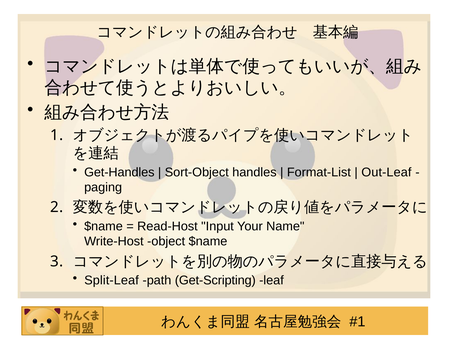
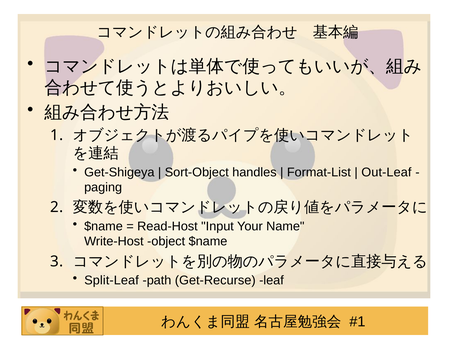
Get-Handles: Get-Handles -> Get-Shigeya (119, 172)
Get-Scripting: Get-Scripting -> Get-Recurse (215, 281)
